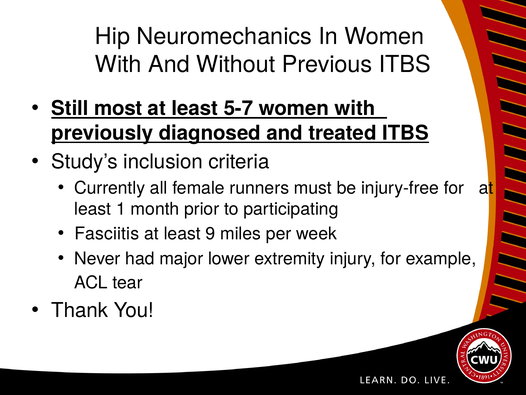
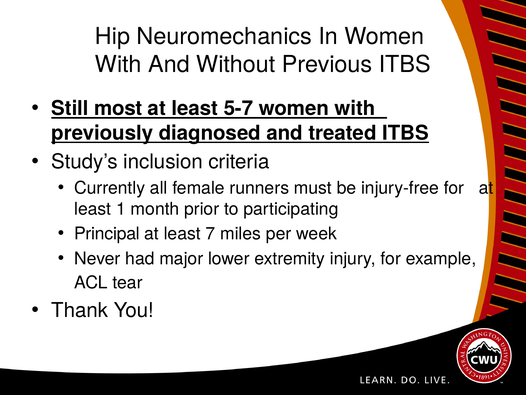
Fasciitis: Fasciitis -> Principal (107, 233)
9: 9 -> 7 (210, 233)
